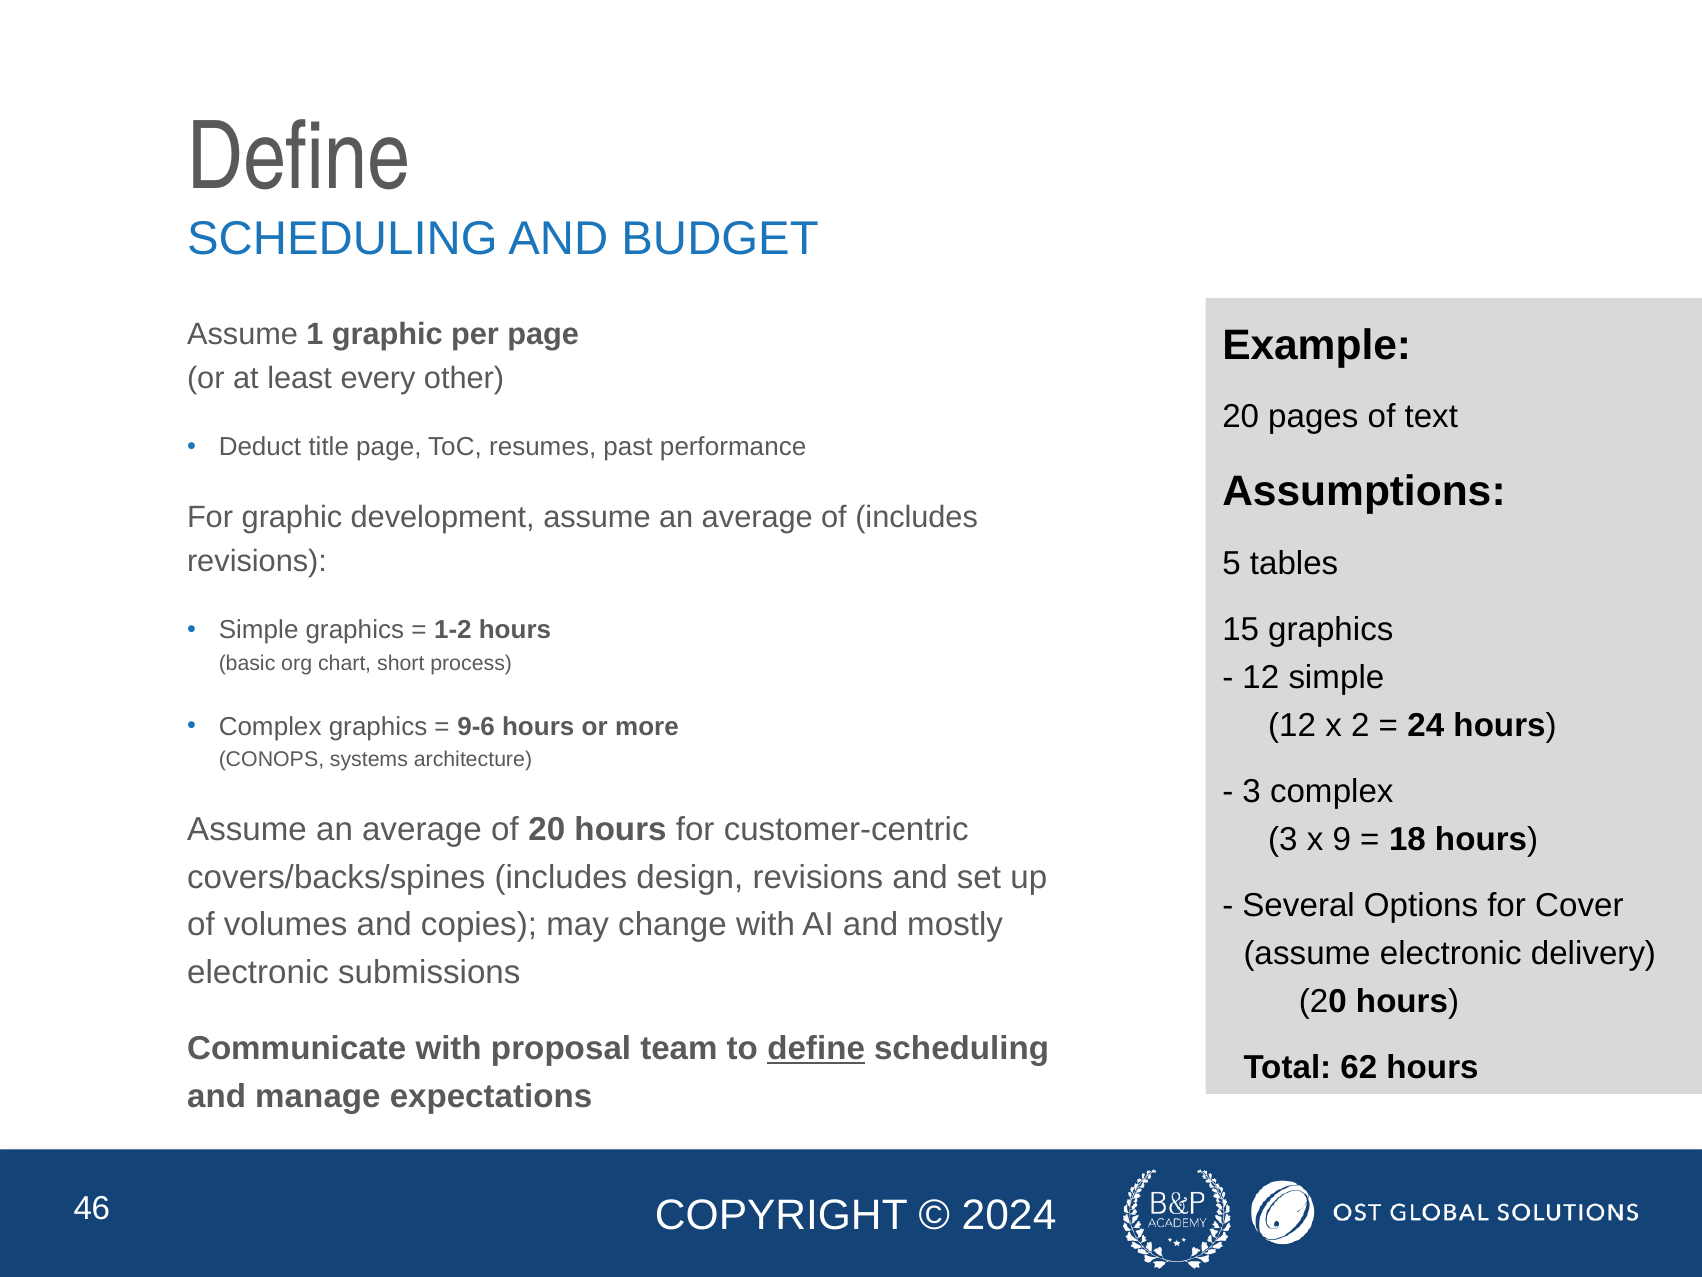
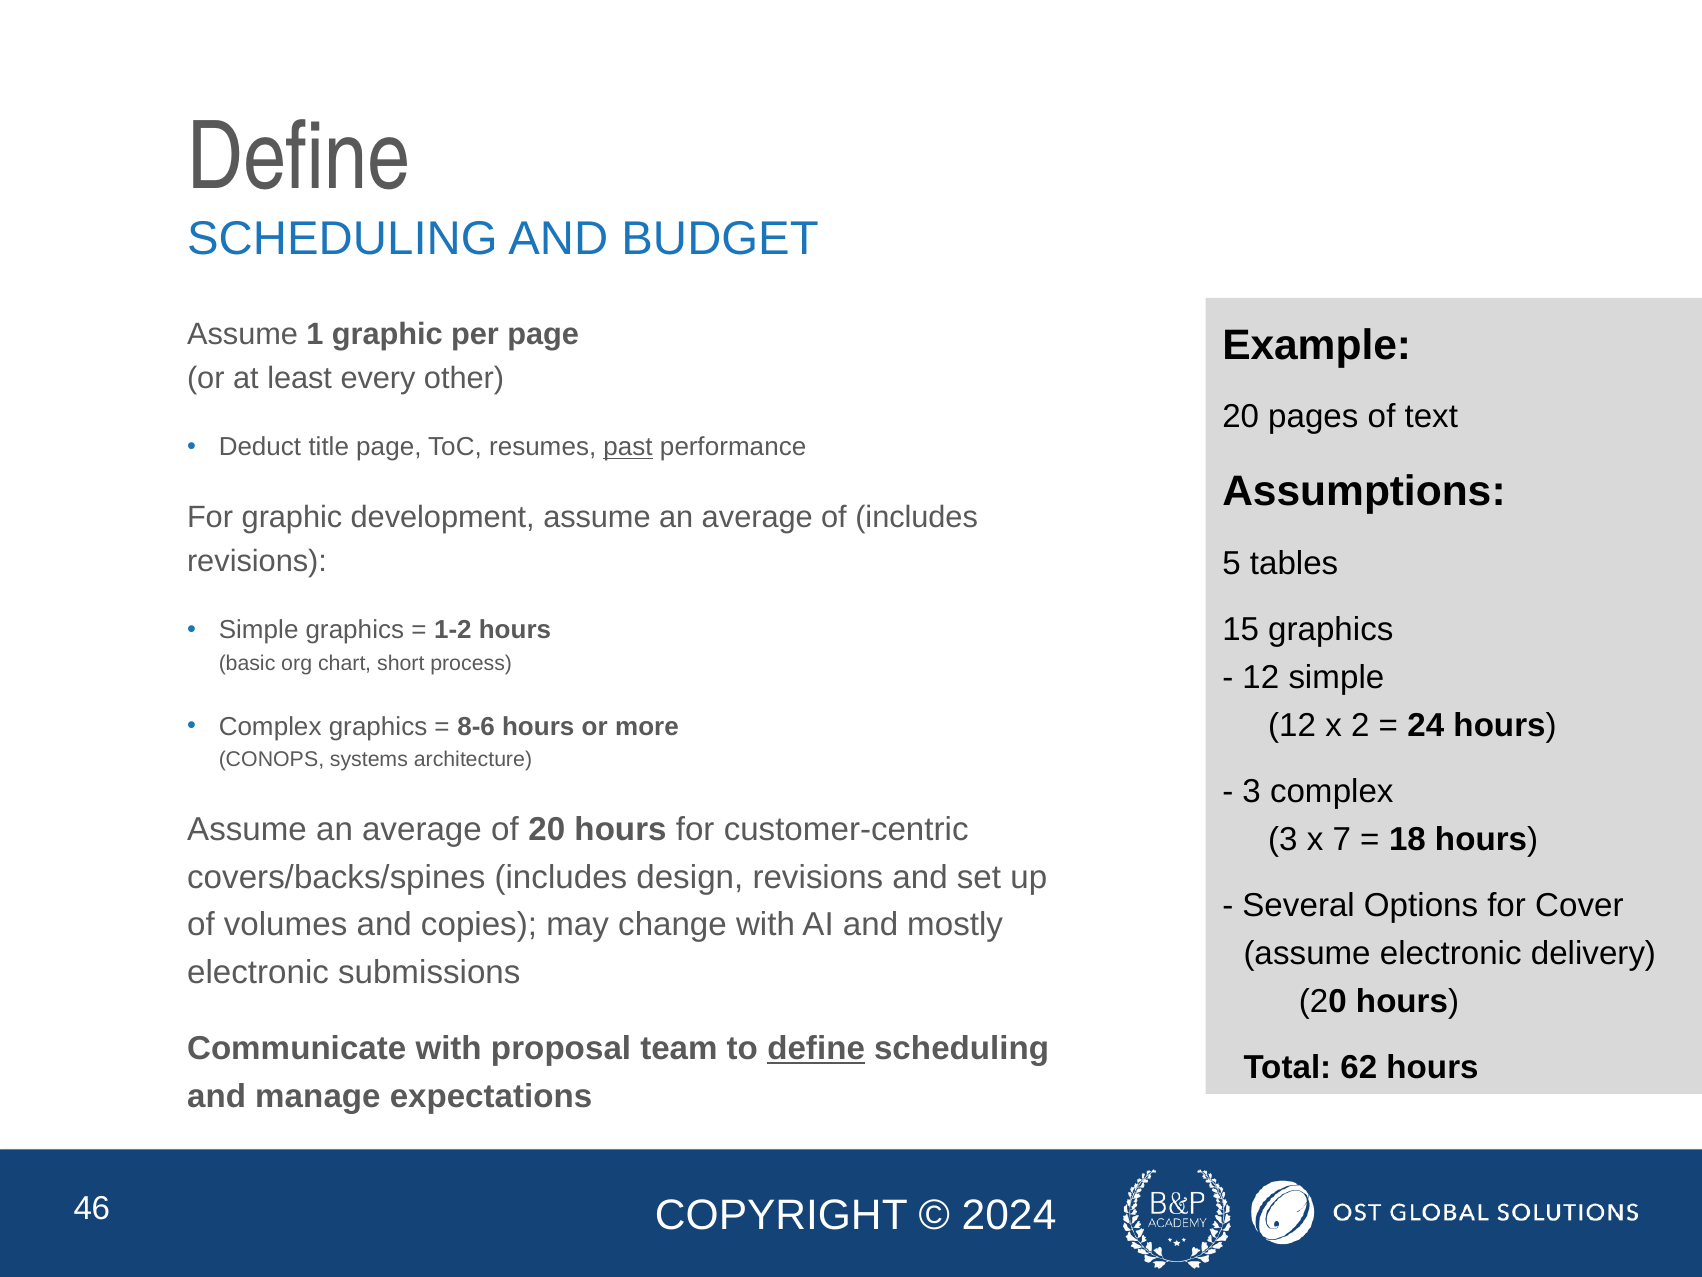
past underline: none -> present (628, 447)
9-6: 9-6 -> 8-6 (476, 726)
9: 9 -> 7 (1342, 839)
